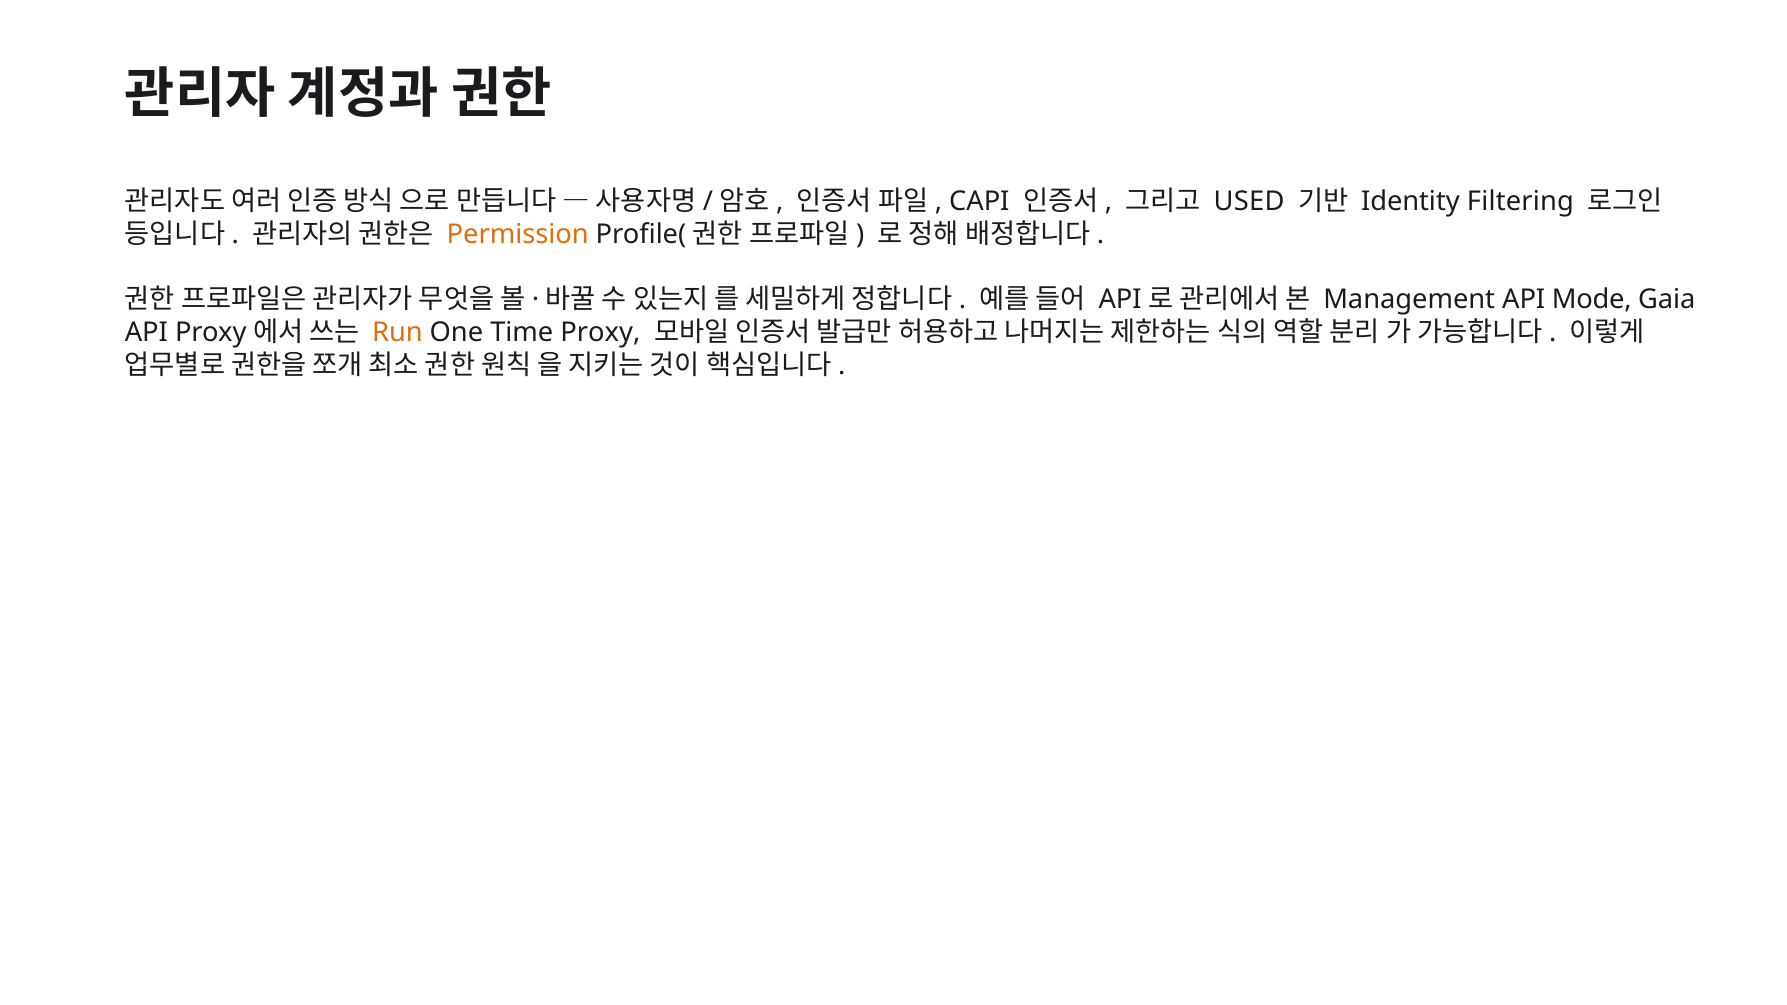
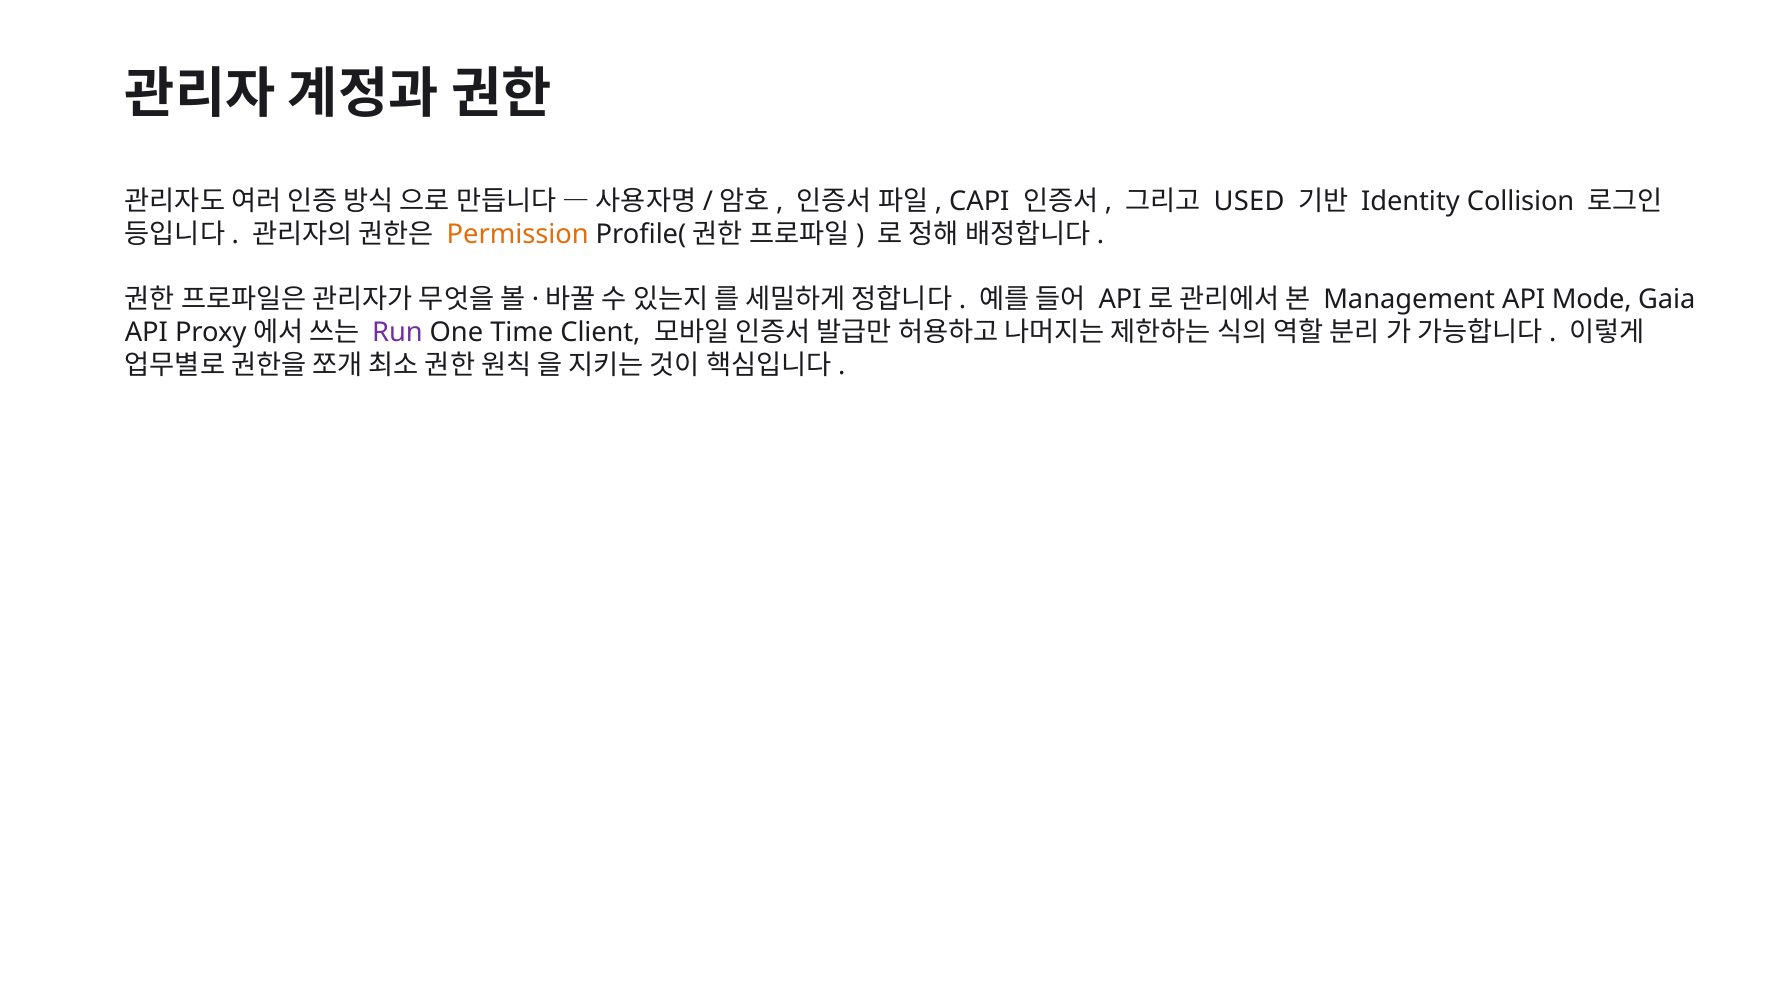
Filtering: Filtering -> Collision (1521, 201)
Run colour: orange -> purple (397, 332)
Time Proxy: Proxy -> Client (600, 332)
